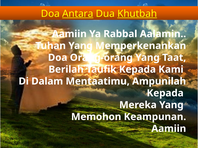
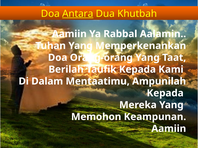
Khutbah underline: present -> none (137, 14)
